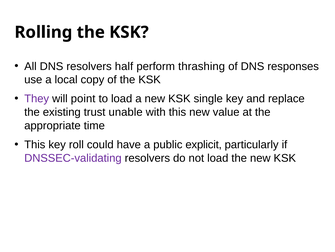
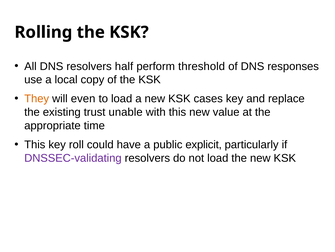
thrashing: thrashing -> threshold (202, 66)
They colour: purple -> orange (37, 98)
point: point -> even (83, 98)
single: single -> cases (208, 98)
